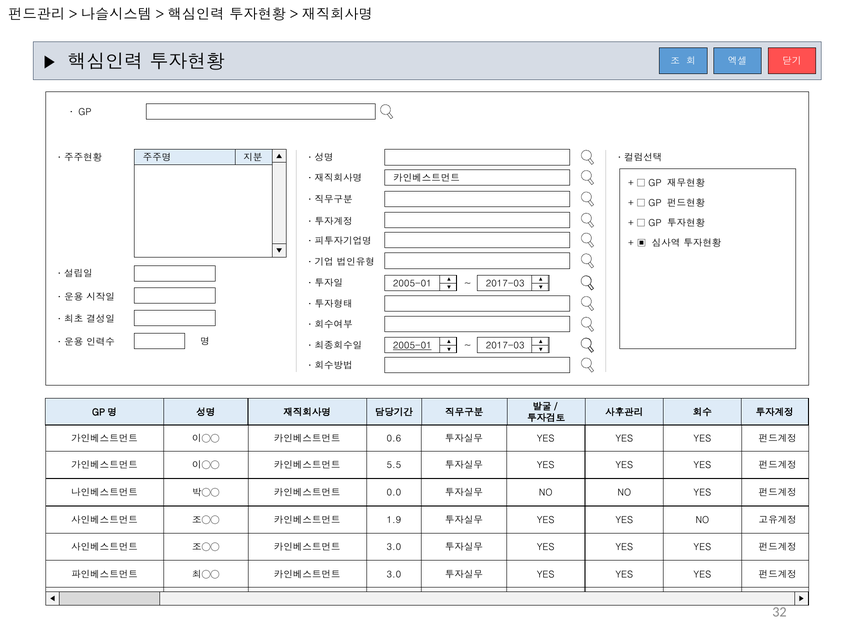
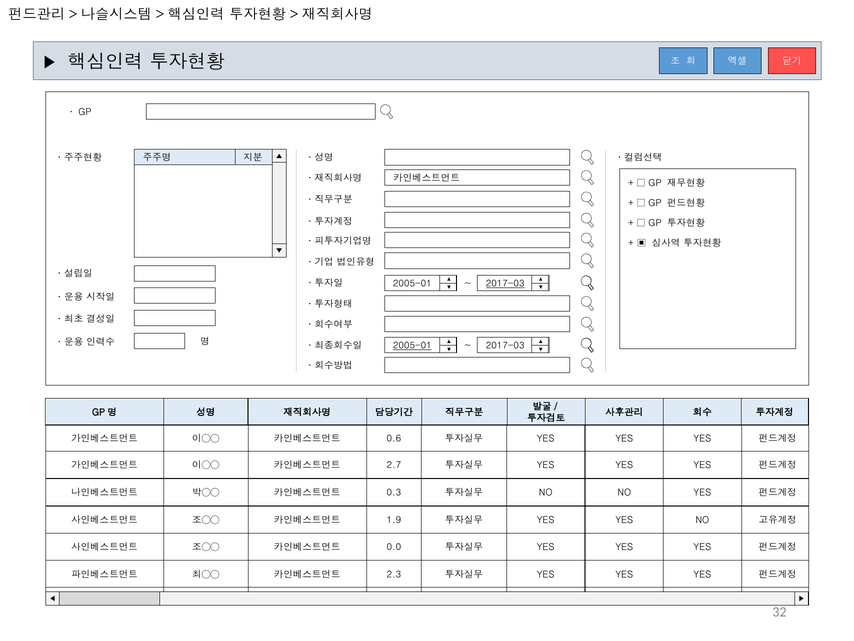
2017-03 underline: none -> present (505, 283)
5.5: 5.5 -> 2.7 (394, 465)
0.0: 0.0 -> 0.3 (394, 492)
3.0: 3.0 -> 0.0 (394, 547)
3.0: 3.0 -> 2.3 (394, 574)
